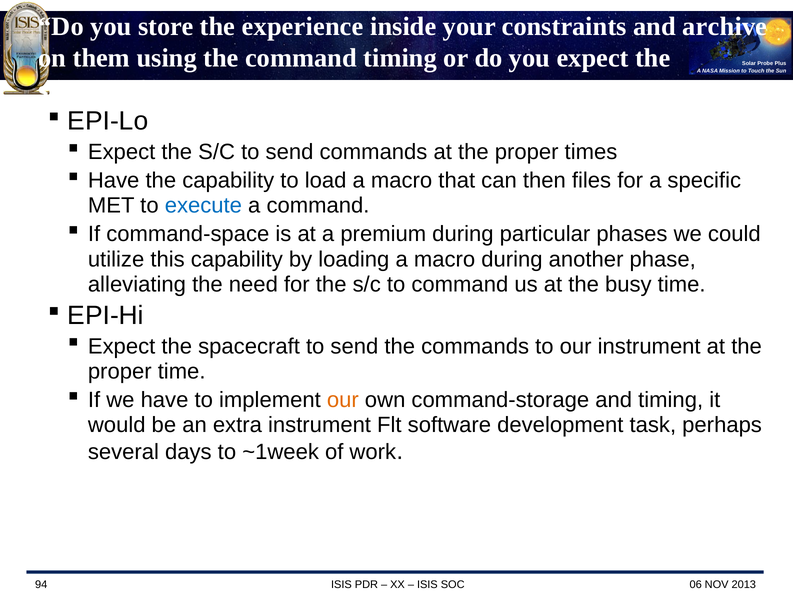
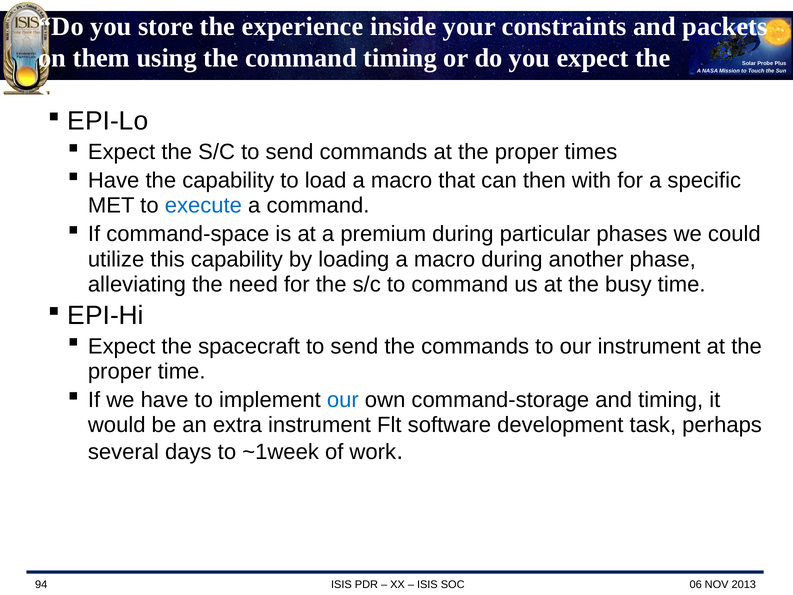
archive: archive -> packets (725, 26)
files: files -> with (592, 180)
our colour: orange -> blue (343, 400)
